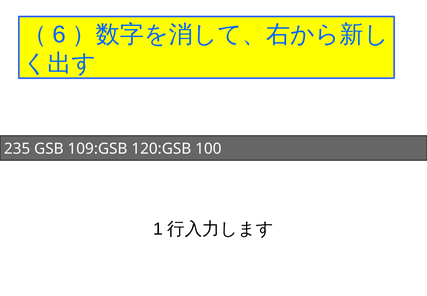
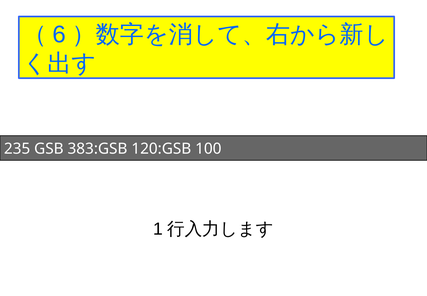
109:GSB: 109:GSB -> 383:GSB (98, 148)
